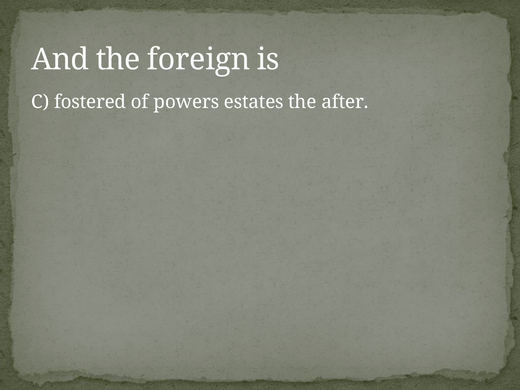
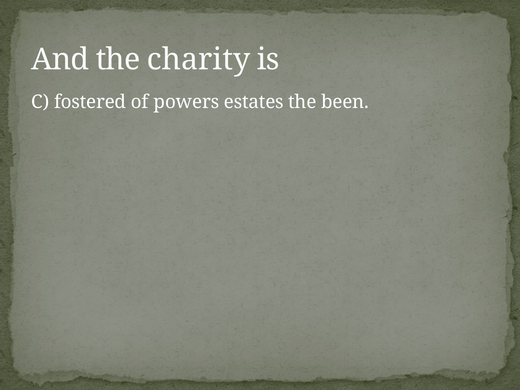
foreign: foreign -> charity (199, 59)
after: after -> been (345, 102)
